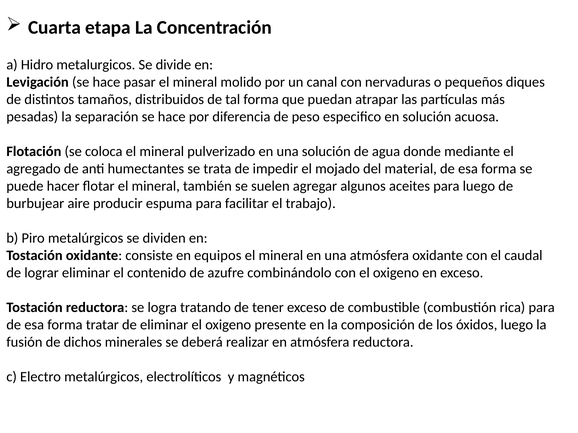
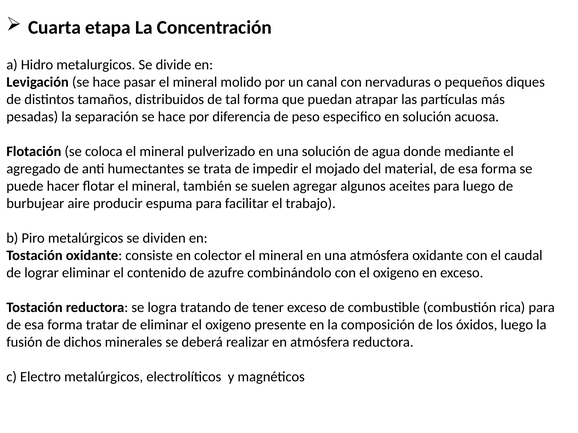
equipos: equipos -> colector (218, 256)
